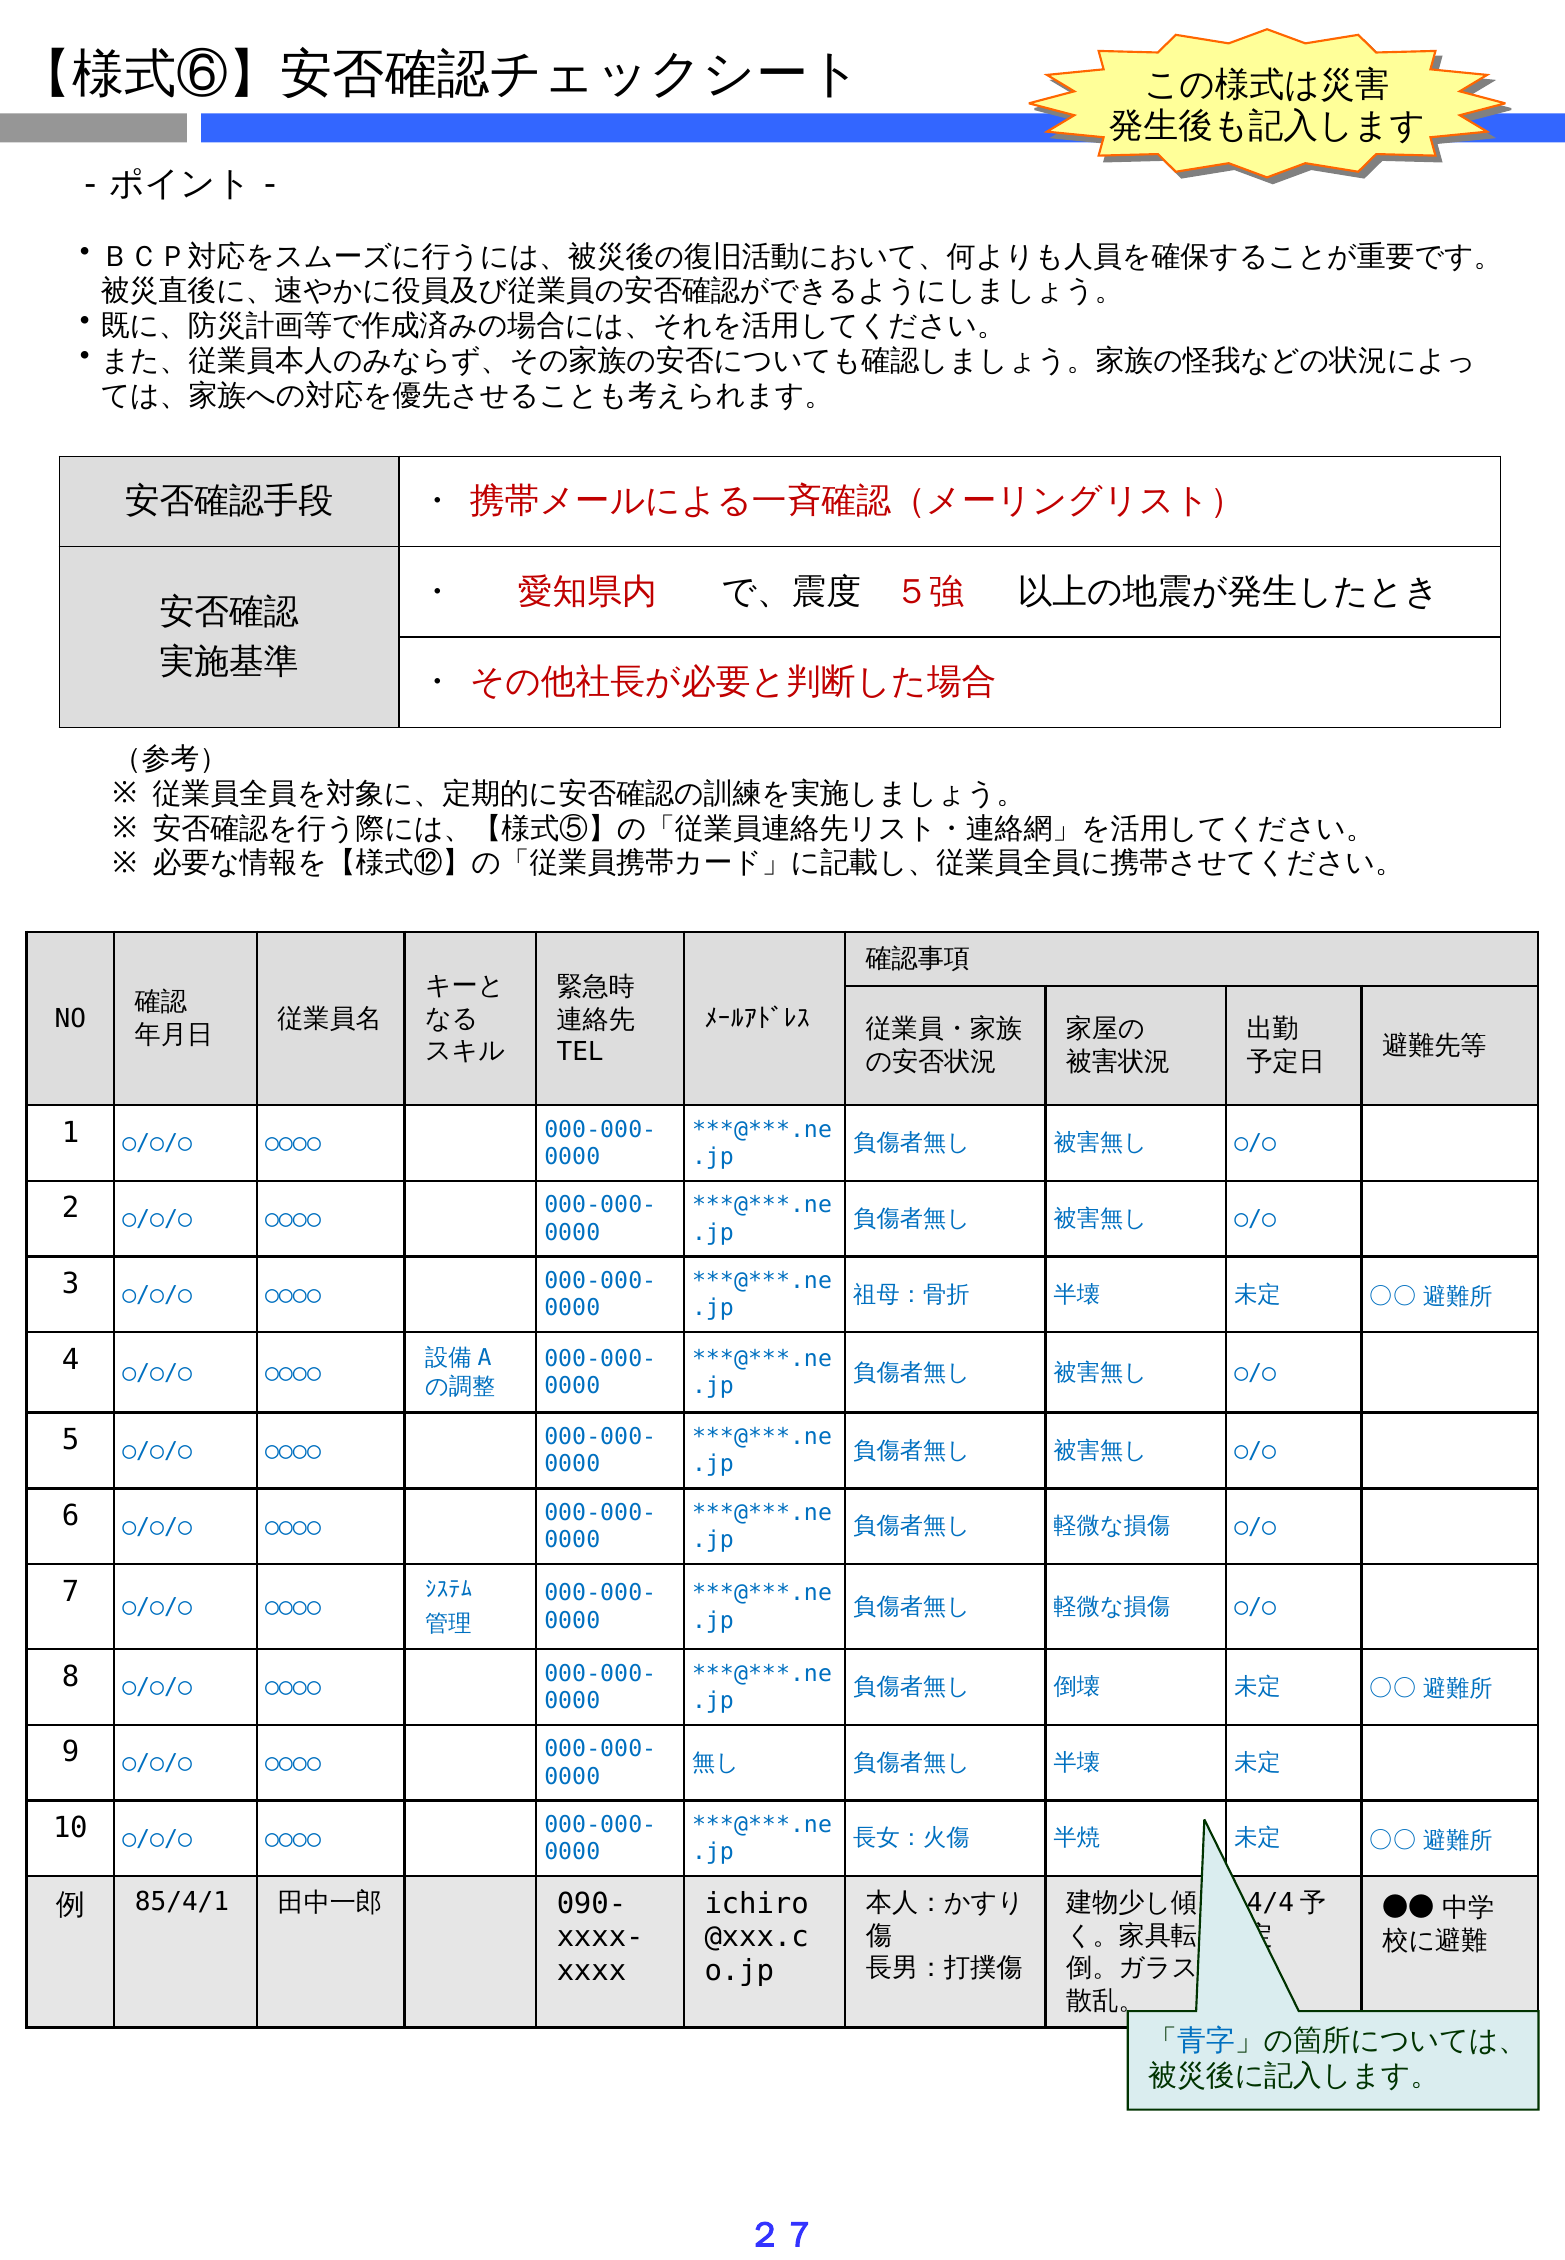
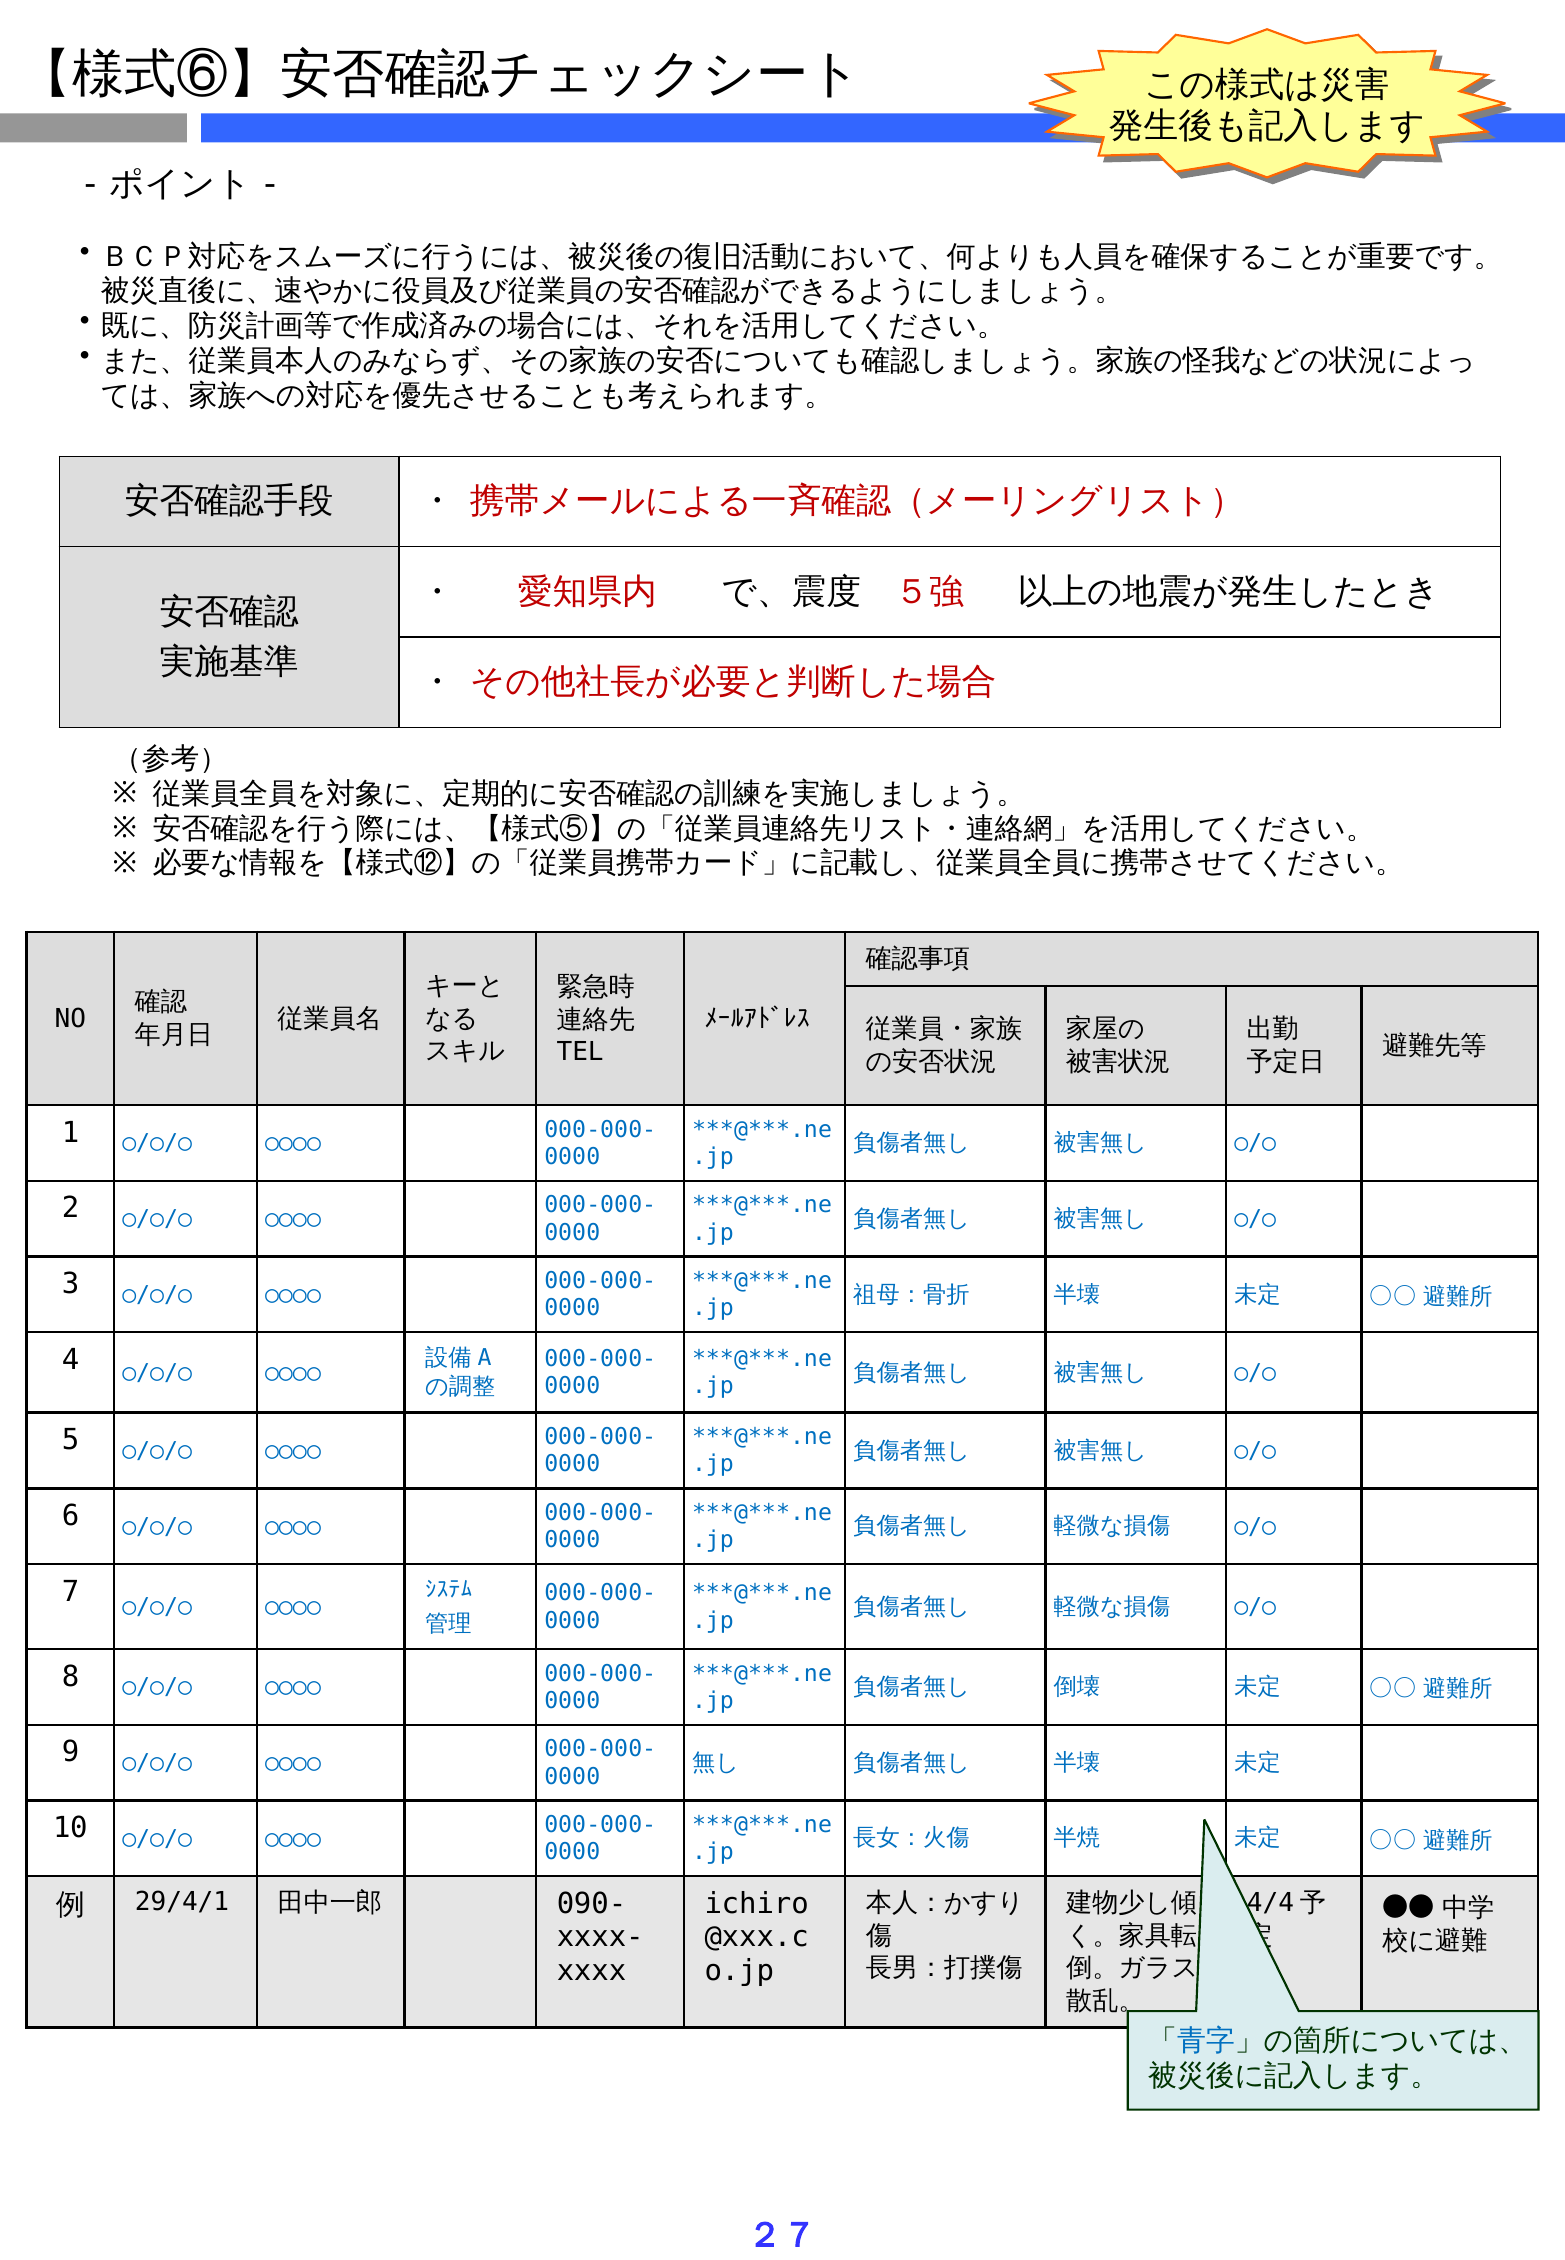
85/4/1: 85/4/1 -> 29/4/1 (182, 1903)
